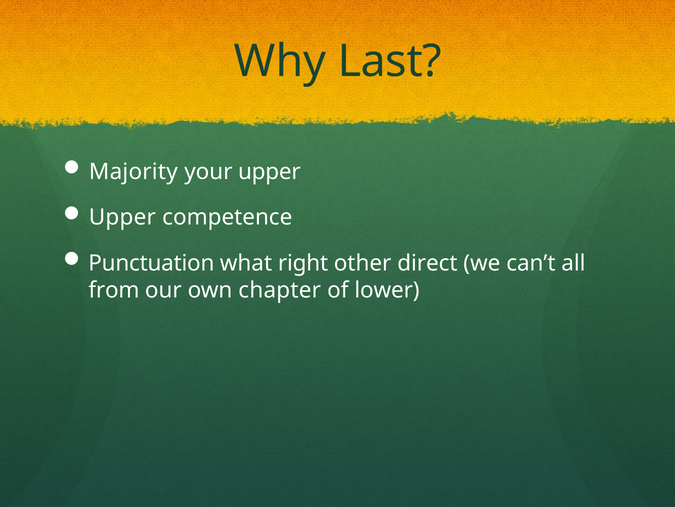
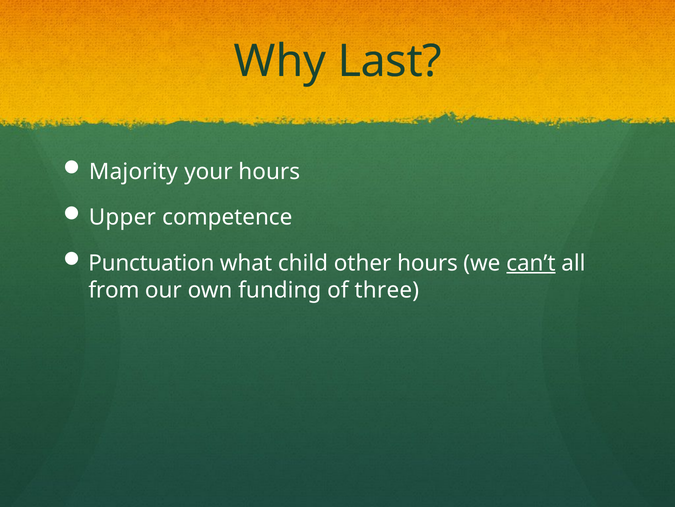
your upper: upper -> hours (269, 171)
right: right -> child (303, 263)
other direct: direct -> hours (428, 263)
can’t underline: none -> present (531, 263)
chapter: chapter -> funding (280, 290)
lower: lower -> three (387, 290)
